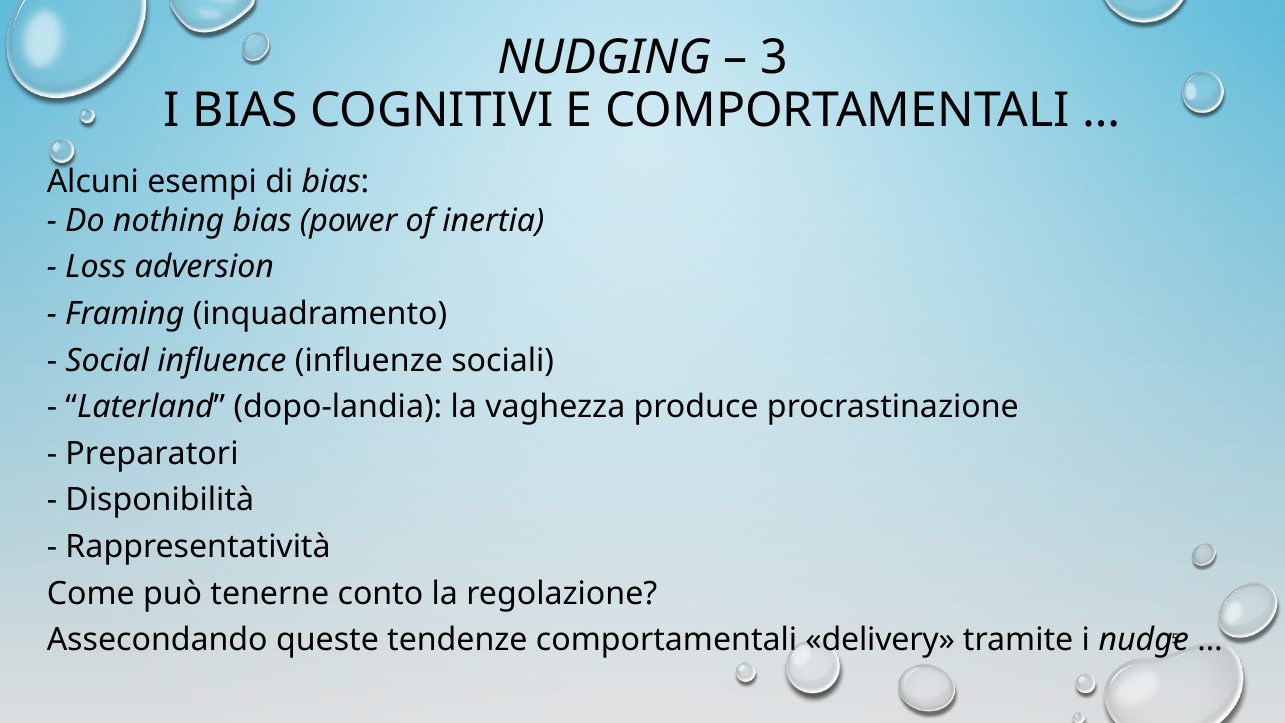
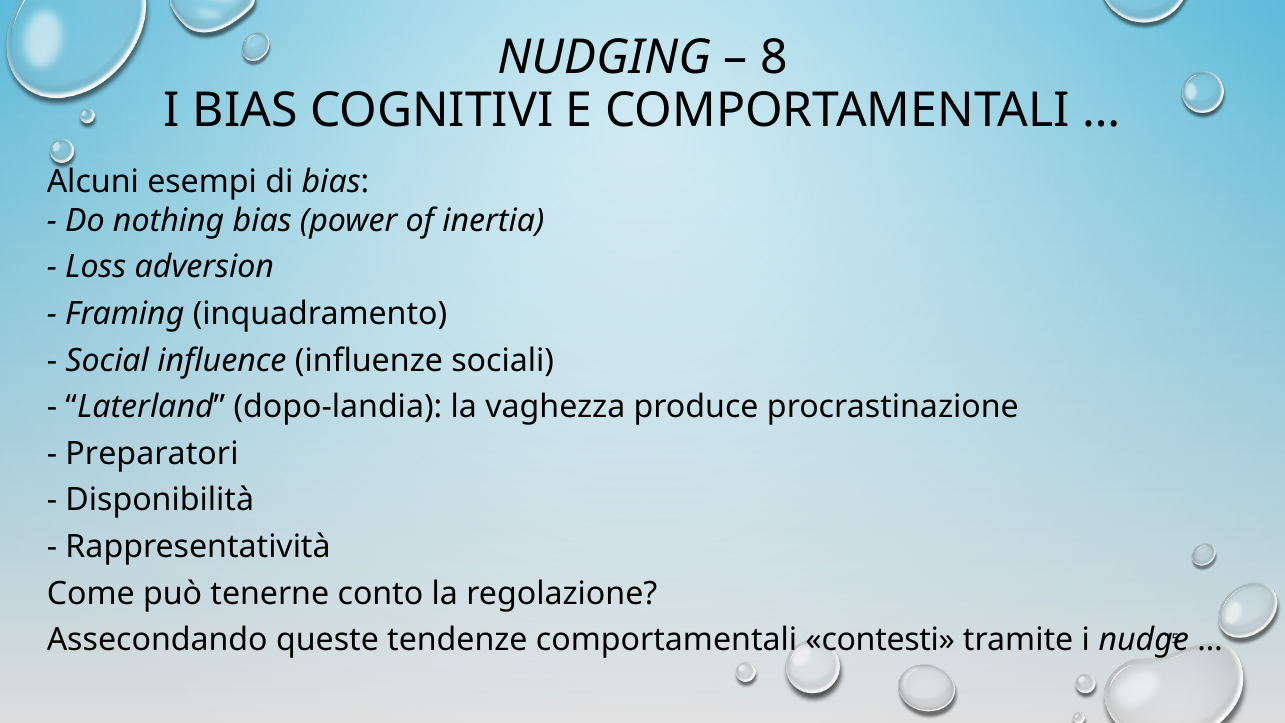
3: 3 -> 8 (774, 58)
delivery: delivery -> contesti (880, 640)
